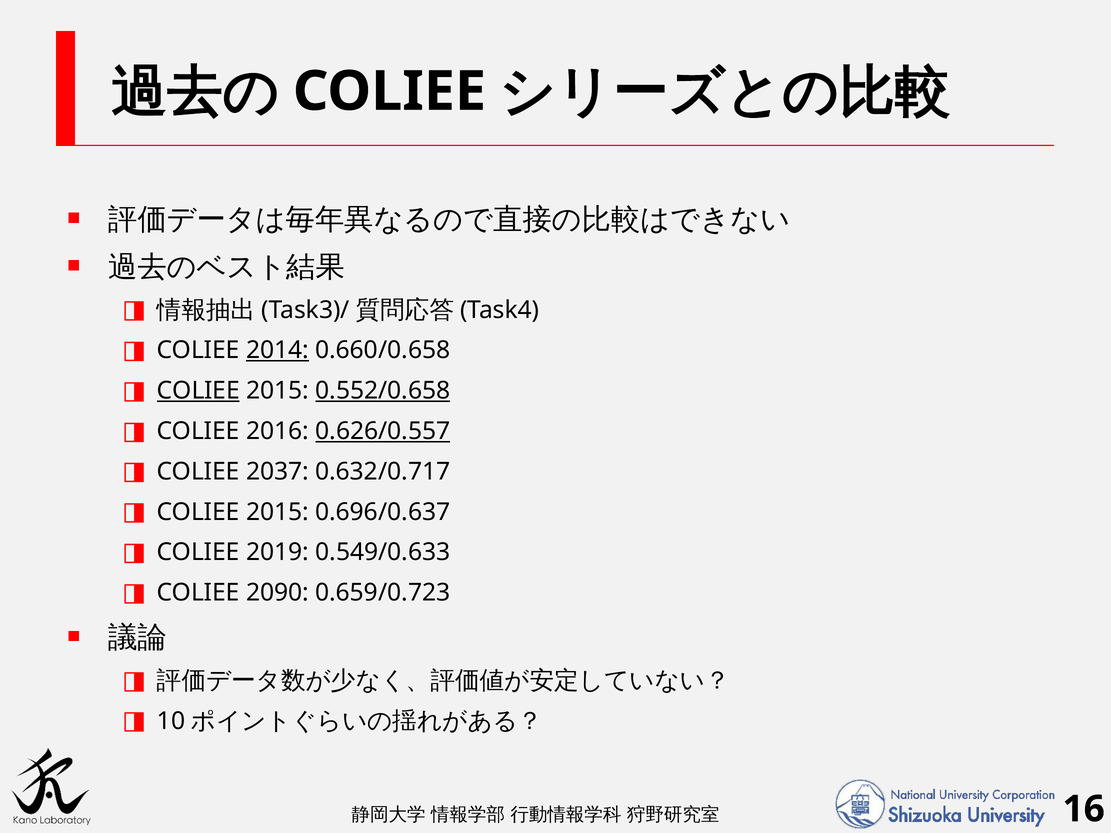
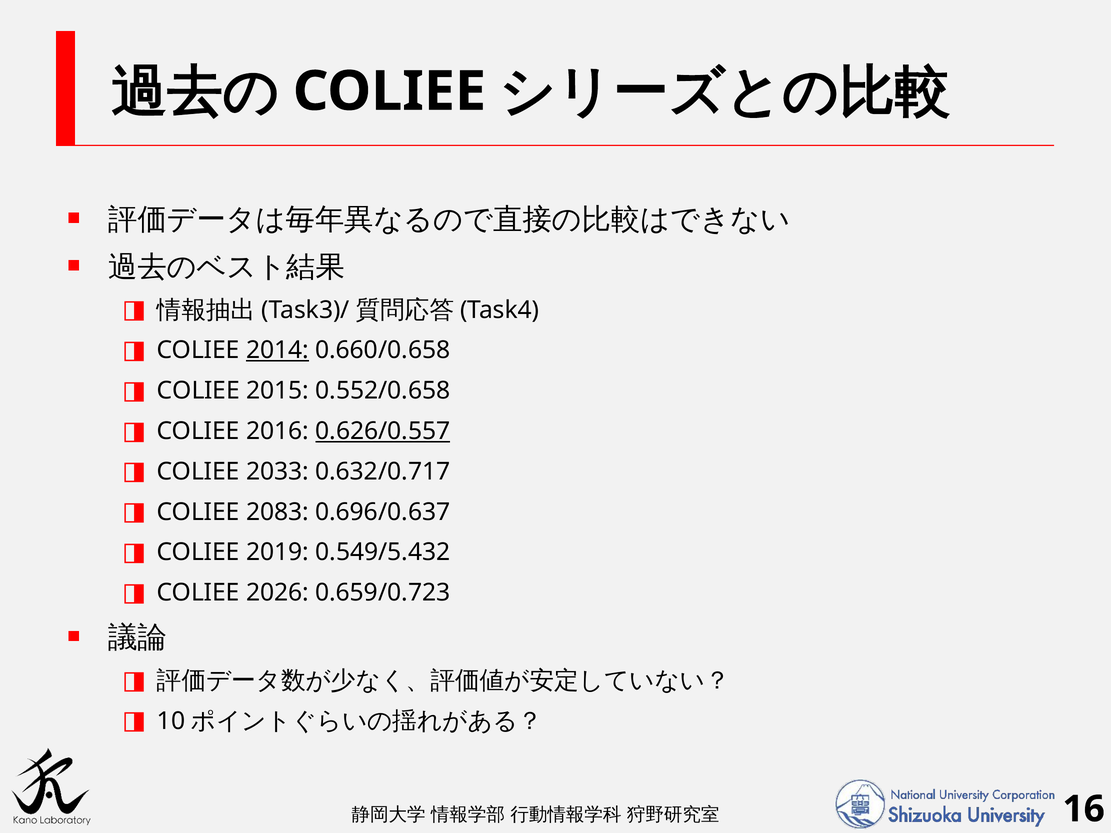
COLIEE underline: present -> none (198, 391)
0.552/0.658 underline: present -> none (383, 391)
2037: 2037 -> 2033 (277, 472)
2015: 2015 -> 2083 (277, 512)
0.549/0.633: 0.549/0.633 -> 0.549/5.432 (383, 552)
2090: 2090 -> 2026 (277, 593)
